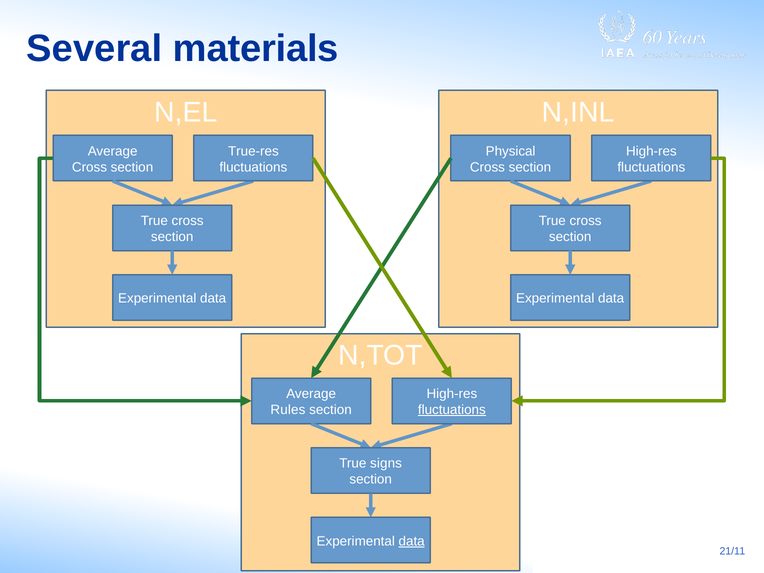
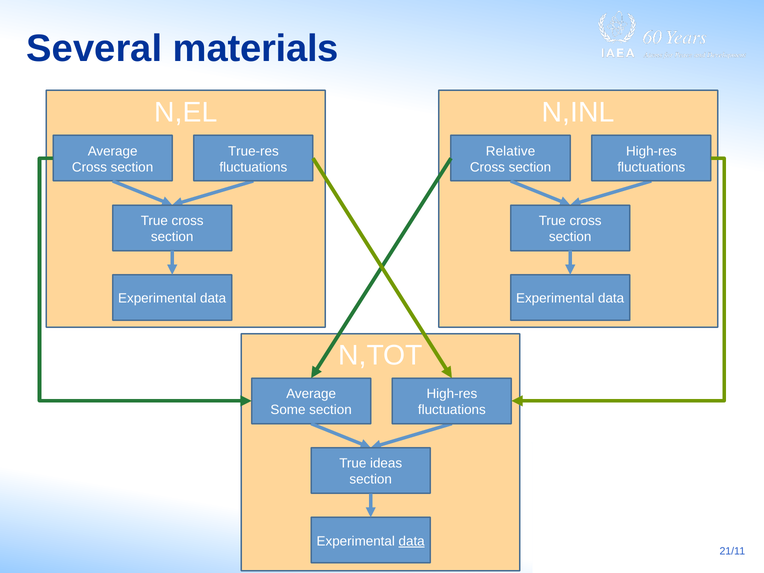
Physical: Physical -> Relative (511, 151)
Rules: Rules -> Some (288, 410)
fluctuations underline: present -> none (452, 410)
signs: signs -> ideas (386, 463)
